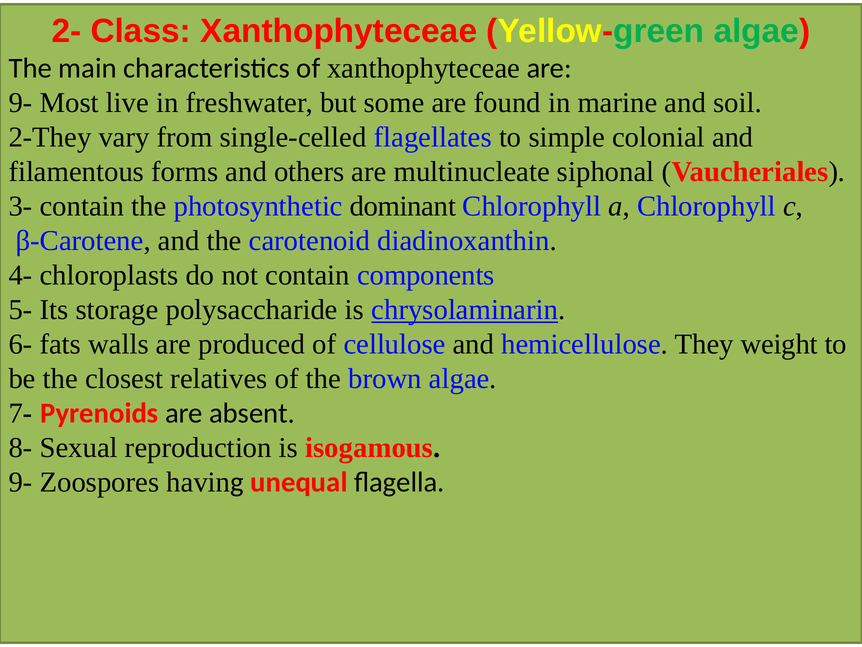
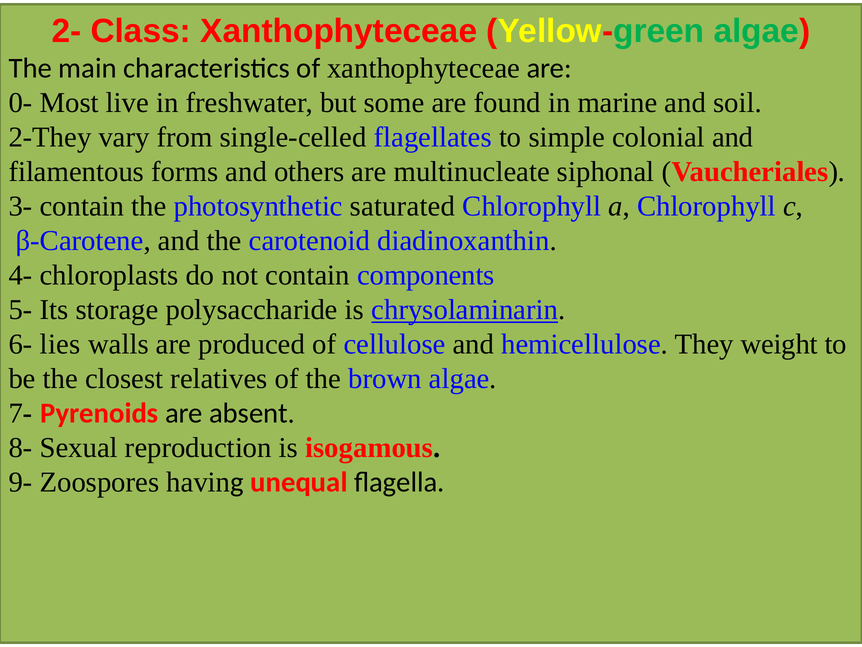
9-: 9- -> 0- (21, 103)
dominant: dominant -> saturated (403, 206)
fats: fats -> lies (60, 344)
